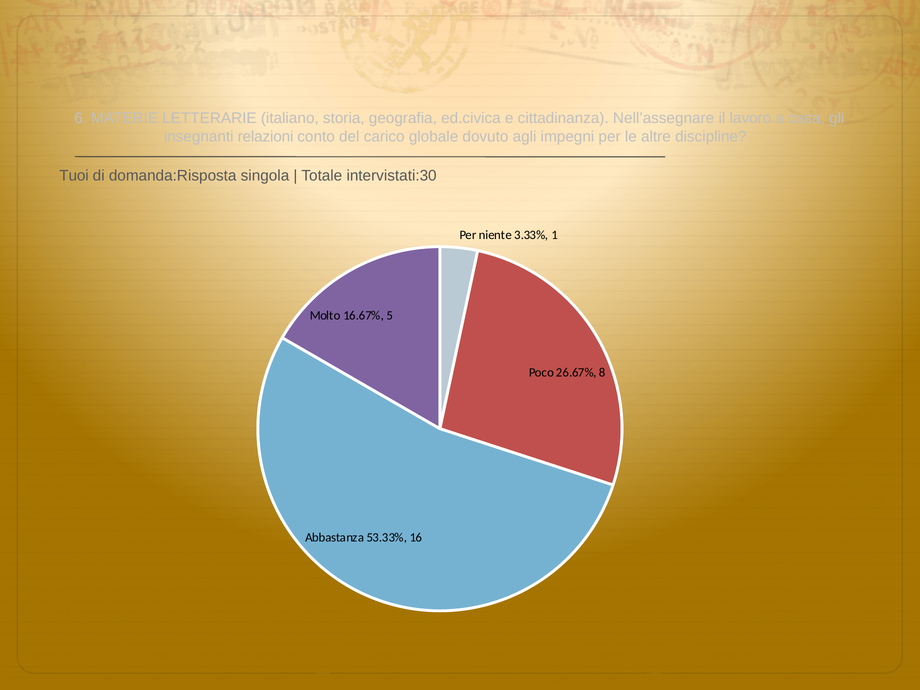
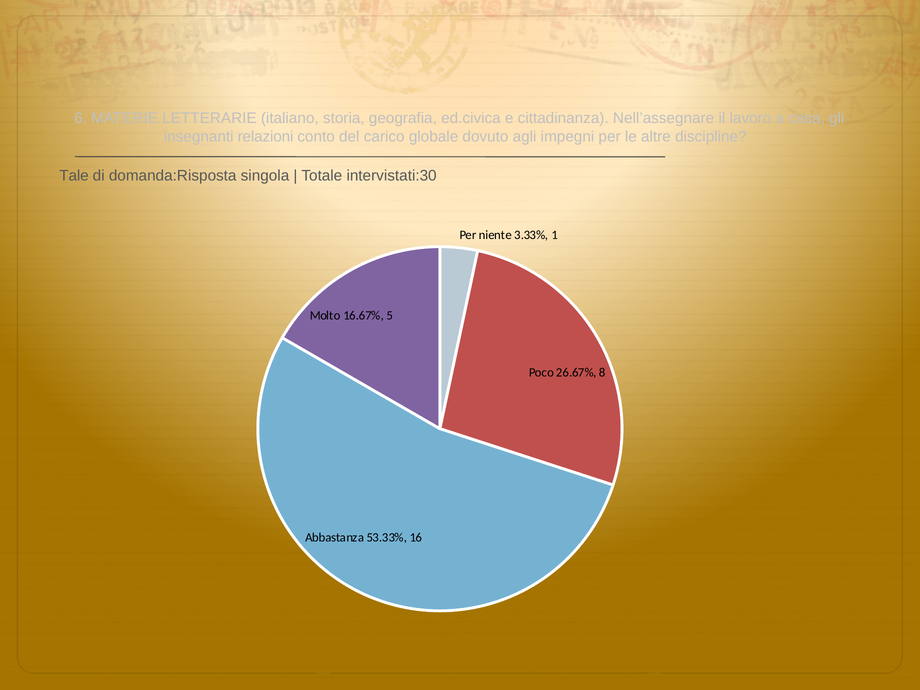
Tuoi: Tuoi -> Tale (74, 176)
